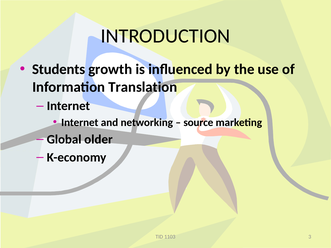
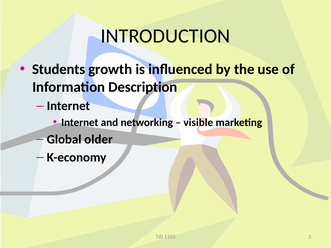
Translation: Translation -> Description (143, 87)
source: source -> visible (198, 123)
